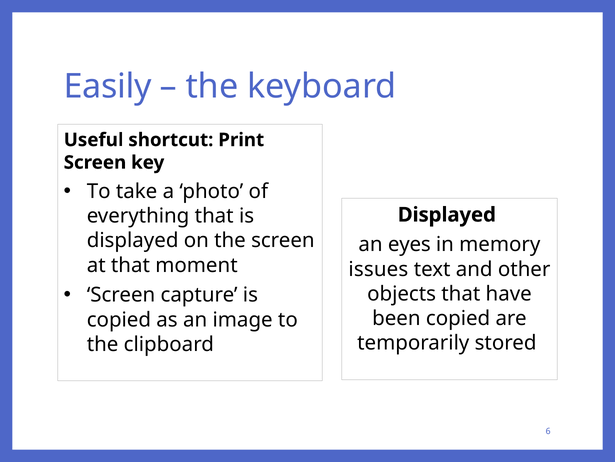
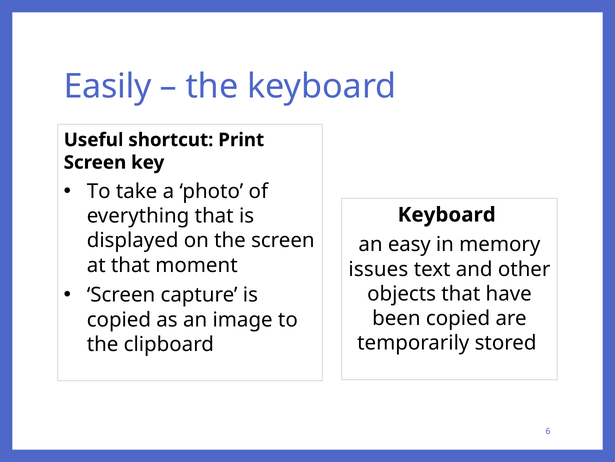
Displayed: Displayed -> Keyboard (447, 214)
eyes: eyes -> easy (409, 244)
